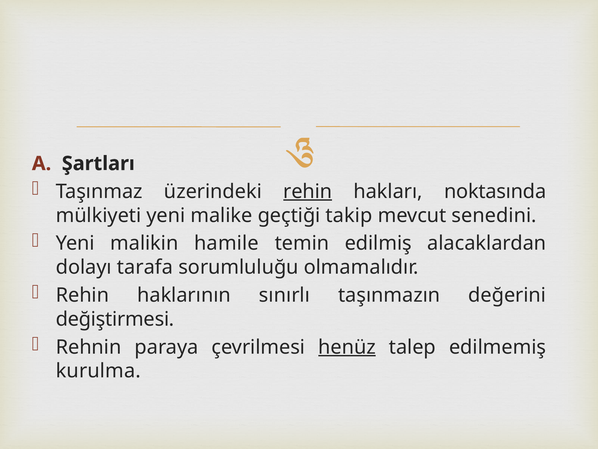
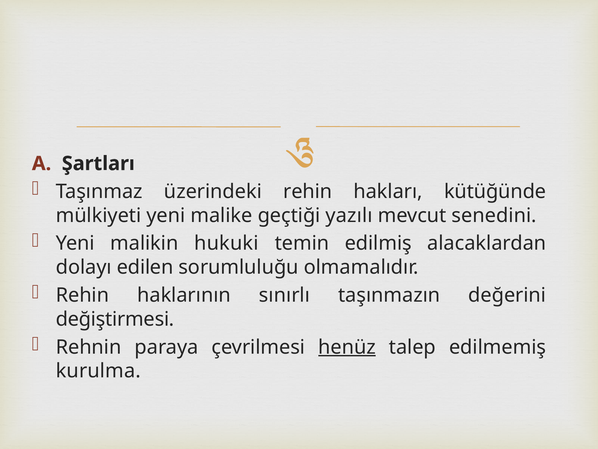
rehin underline: present -> none (308, 191)
noktasında: noktasında -> kütüğünde (495, 191)
takip: takip -> yazılı (349, 215)
hamile: hamile -> hukuki (226, 243)
tarafa: tarafa -> edilen (145, 267)
